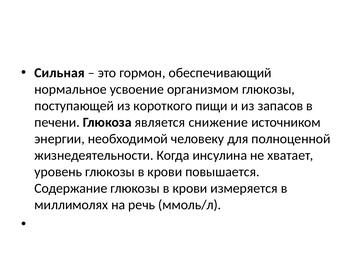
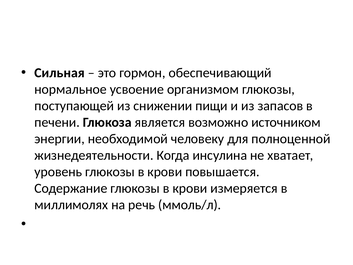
короткого: короткого -> снижении (163, 106)
снижение: снижение -> возможно (218, 122)
